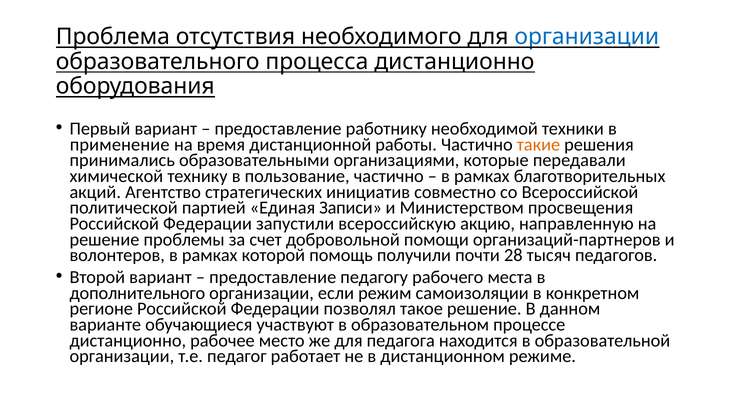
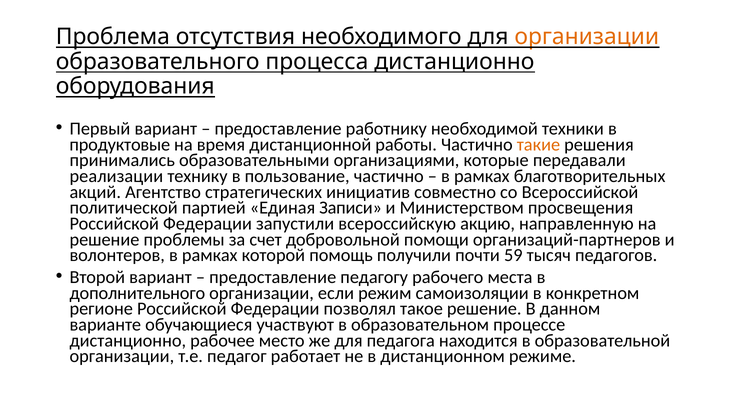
организации colour: blue -> orange (587, 37)
применение: применение -> продуктовые (120, 144)
химической: химической -> реализации (116, 176)
28: 28 -> 59 (513, 255)
